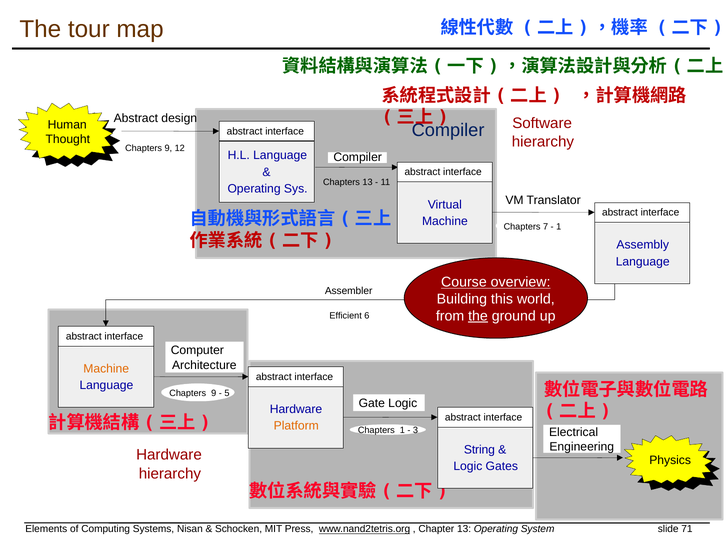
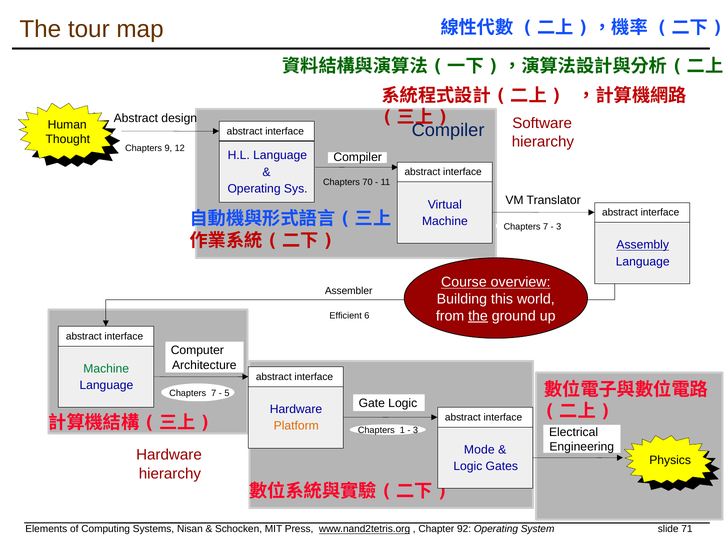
Chapters 13: 13 -> 70 (368, 182)
1: 1 -> 3 (559, 227)
Assembly underline: none -> present (643, 245)
Machine colour: orange -> green (106, 369)
9: 9 -> 7 (214, 393)
String: String -> Mode (479, 450)
Chapter 13: 13 -> 92 (464, 529)
